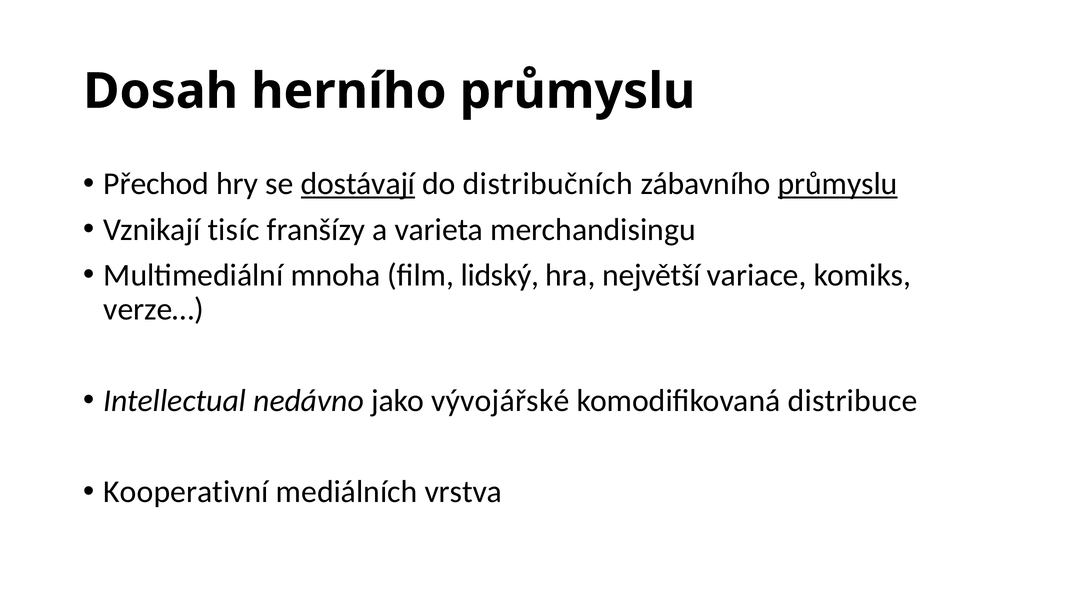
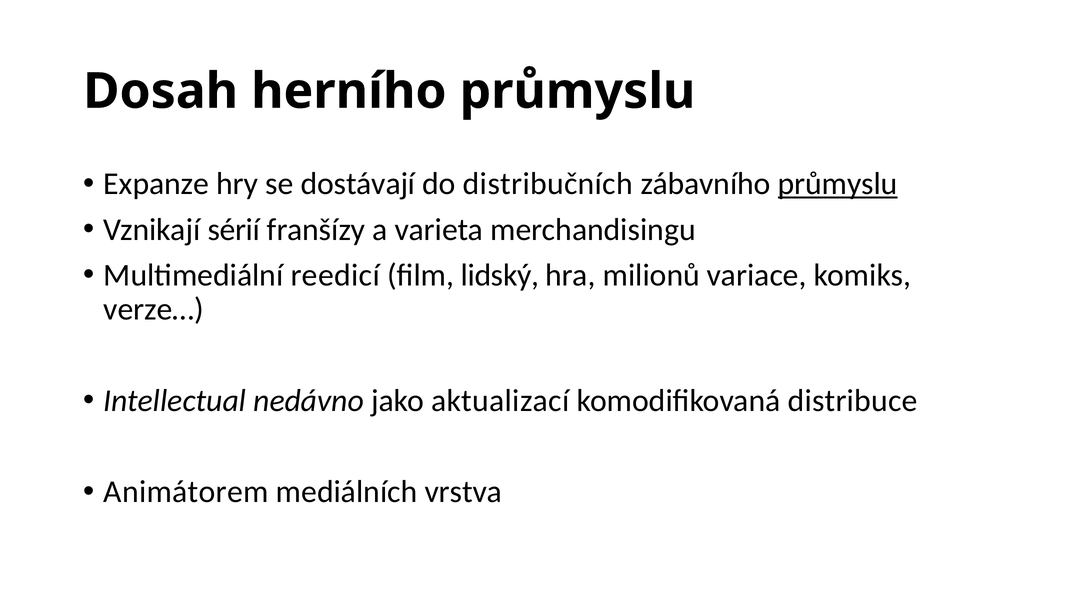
Přechod: Přechod -> Expanze (156, 184)
dostávají underline: present -> none (358, 184)
tisíc: tisíc -> sérií (234, 230)
mnoha: mnoha -> reedicí (335, 275)
největší: největší -> milionů (651, 275)
vývojářské: vývojářské -> aktualizací (500, 401)
Kooperativní: Kooperativní -> Animátorem (186, 492)
